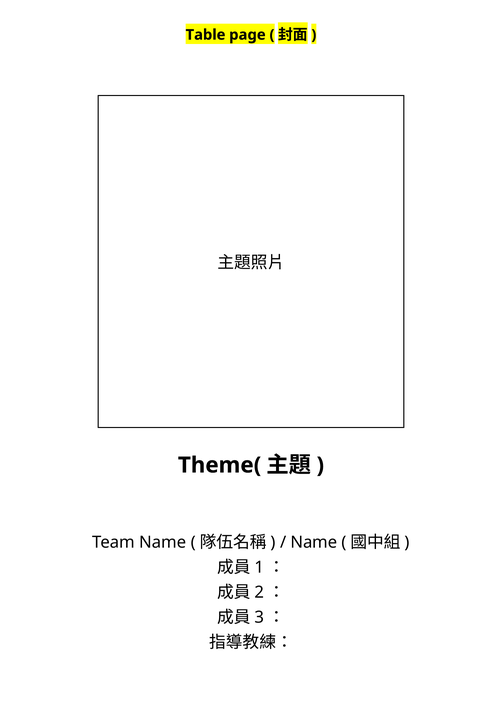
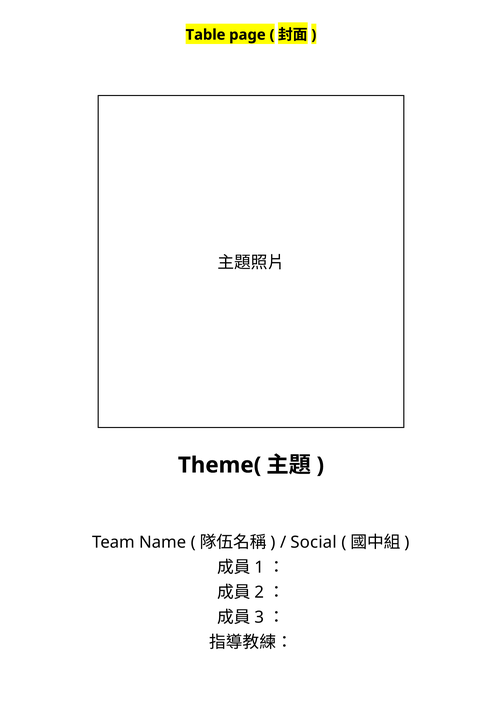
Name: Name -> Social (314, 542)
